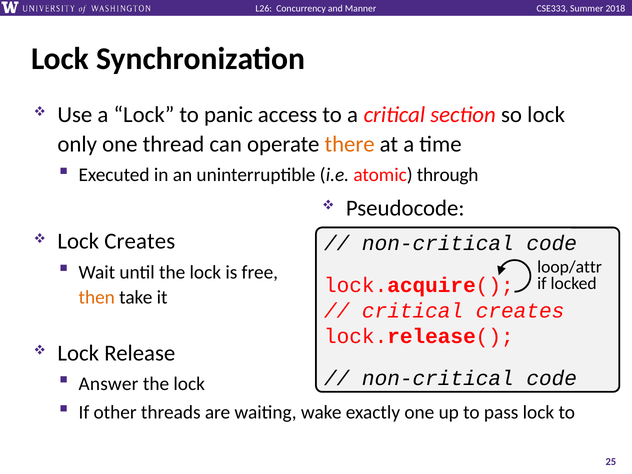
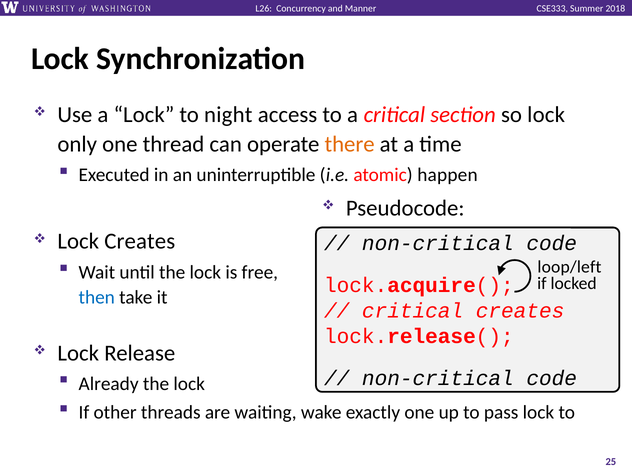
panic: panic -> night (228, 115)
through: through -> happen (447, 175)
loop/attr: loop/attr -> loop/left (569, 267)
then colour: orange -> blue (97, 297)
Answer: Answer -> Already (109, 384)
